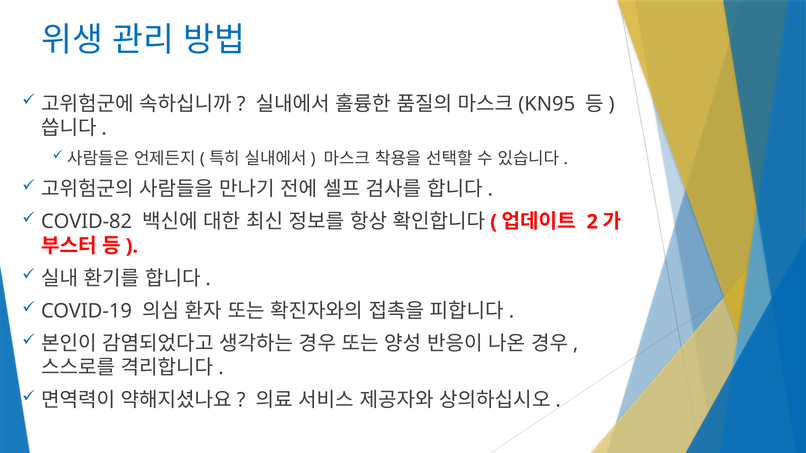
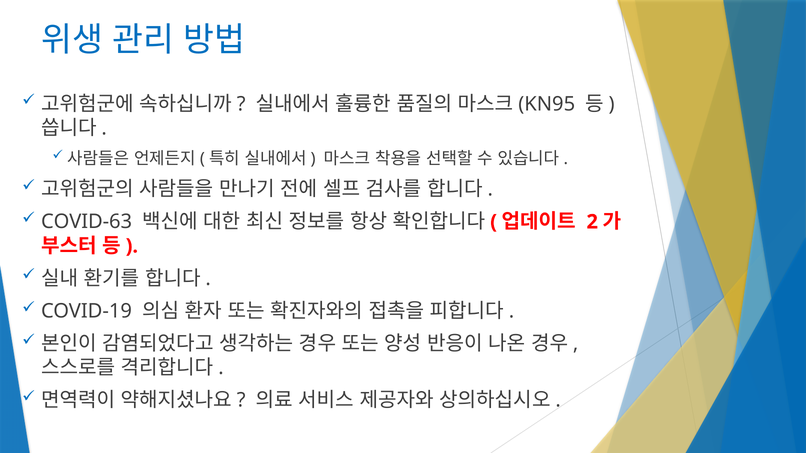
COVID-82: COVID-82 -> COVID-63 (87, 222)
